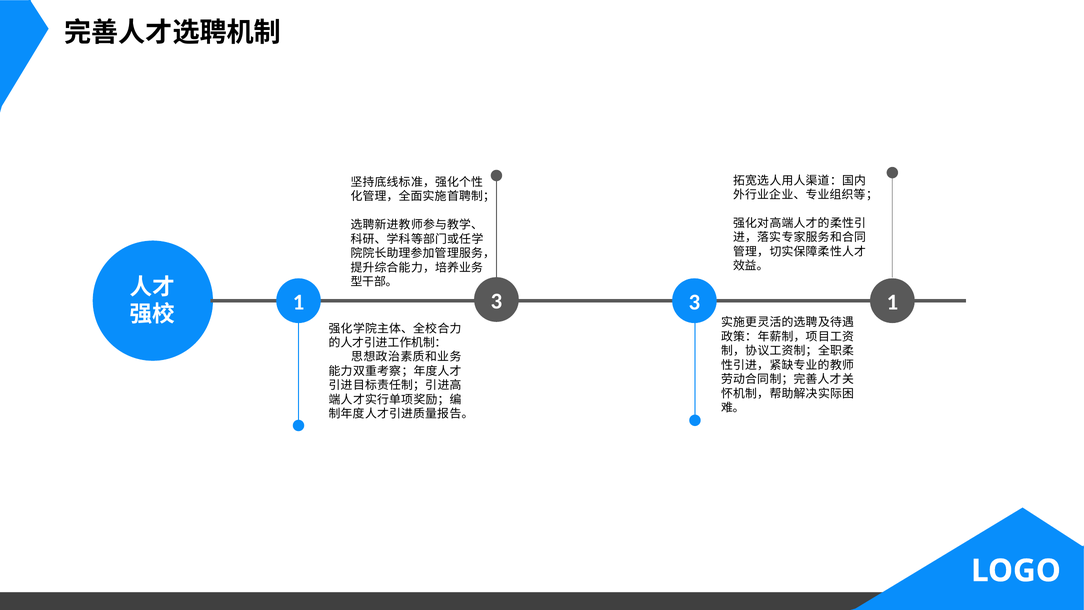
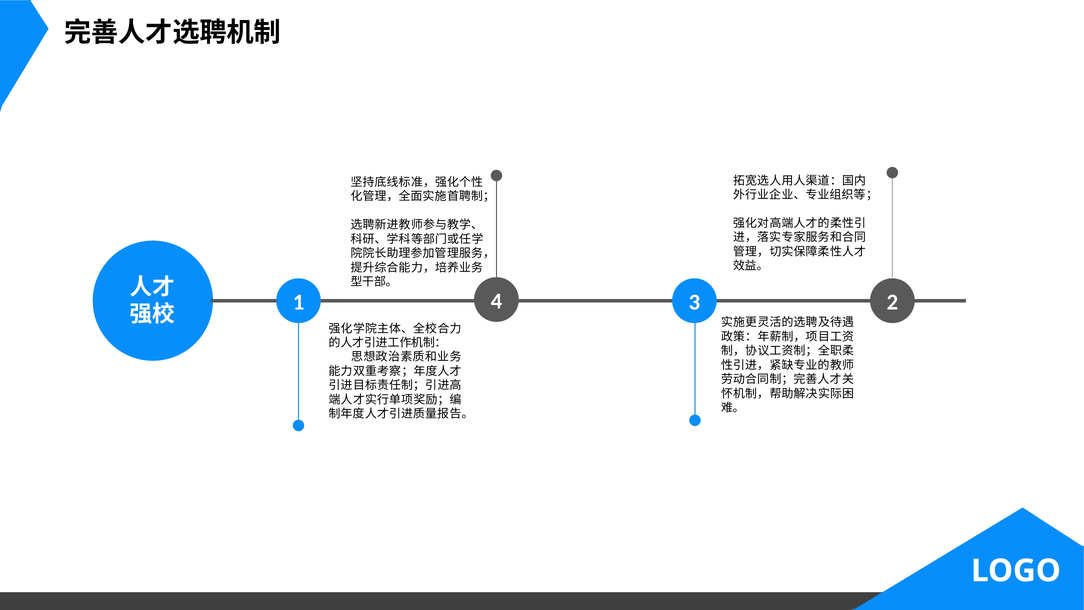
1 3: 3 -> 4 (496, 301)
3 1: 1 -> 2 (892, 302)
